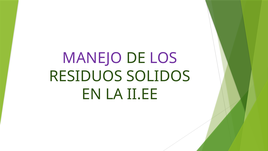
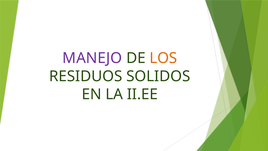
LOS colour: purple -> orange (163, 58)
